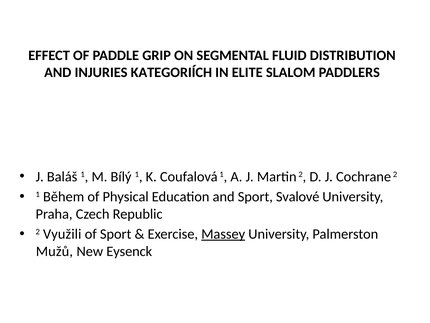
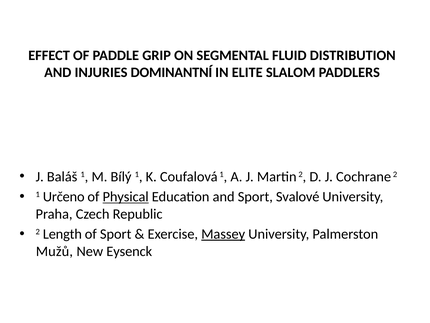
KATEGORIÍCH: KATEGORIÍCH -> DOMINANTNÍ (171, 72)
Během: Během -> Určeno (64, 196)
Physical underline: none -> present (126, 196)
Využili: Využili -> Length (62, 234)
